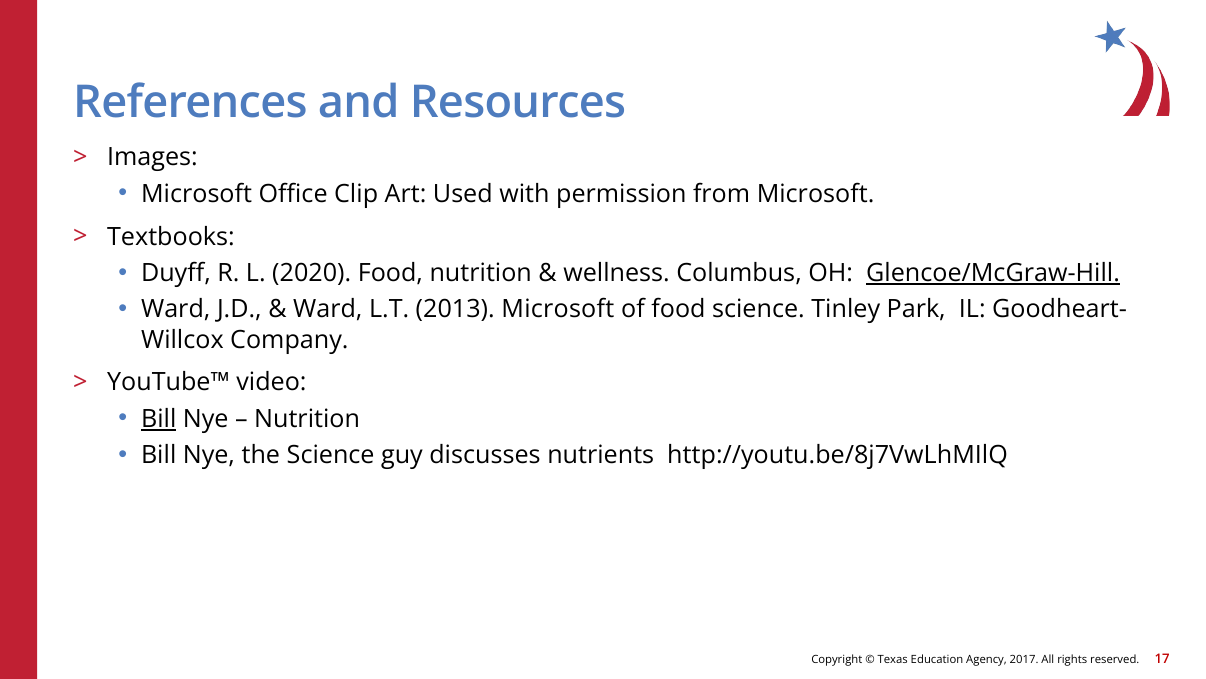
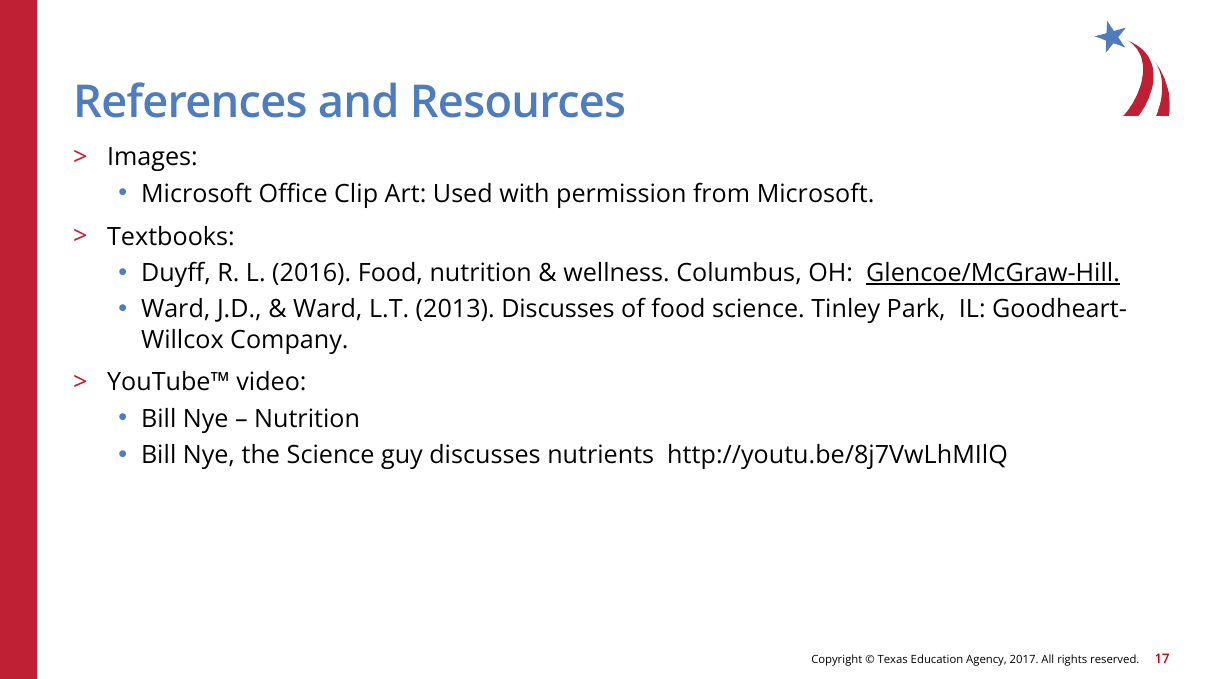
2020: 2020 -> 2016 (312, 273)
2013 Microsoft: Microsoft -> Discusses (558, 309)
Bill underline: present -> none (159, 419)
